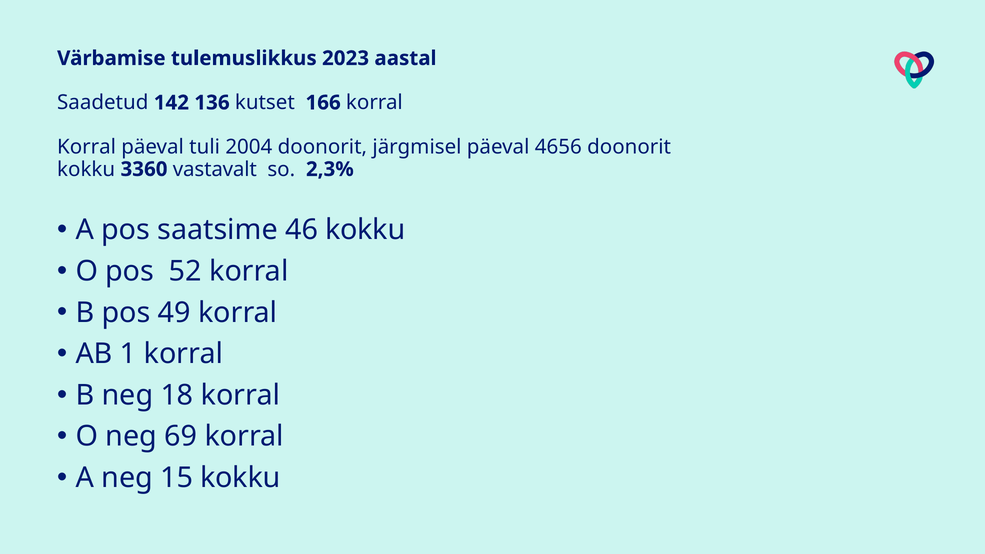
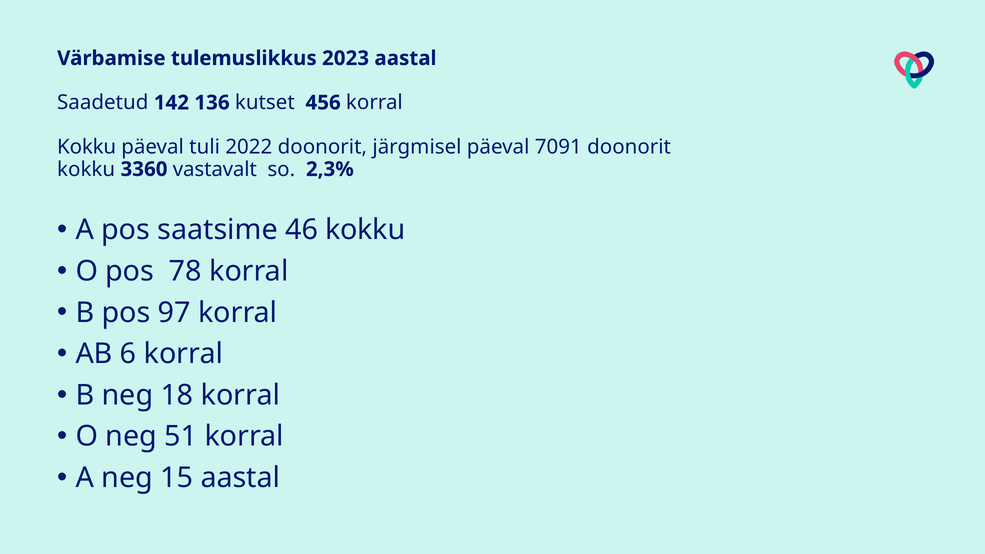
166: 166 -> 456 (323, 103)
Korral: Korral -> Kokku (87, 147)
2004: 2004 -> 2022 (249, 147)
4656: 4656 -> 7091 (558, 147)
52: 52 -> 78 (185, 271)
49: 49 -> 97 (174, 313)
1: 1 -> 6 (128, 354)
69: 69 -> 51 (181, 437)
15 kokku: kokku -> aastal (240, 478)
